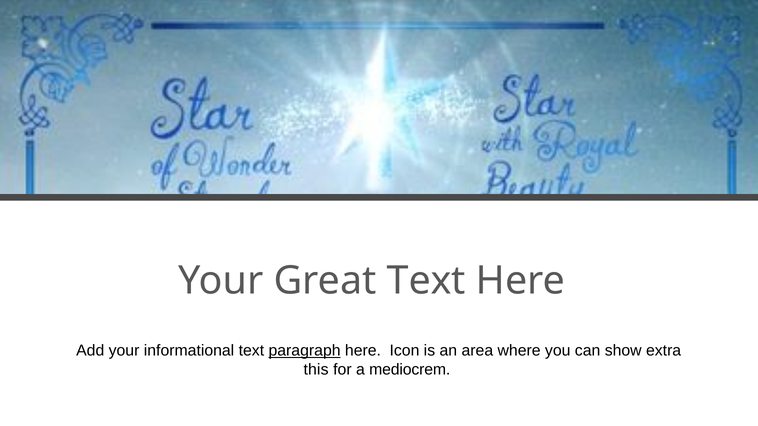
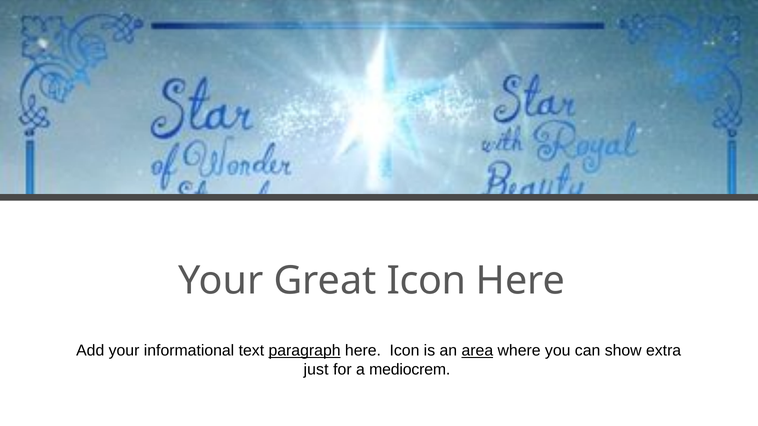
Great Text: Text -> Icon (426, 281)
area underline: none -> present (477, 351)
this: this -> just (316, 370)
